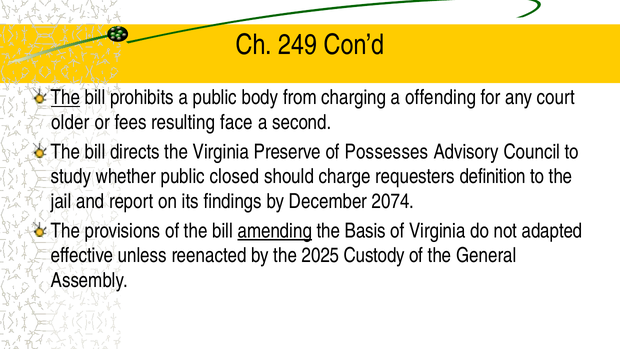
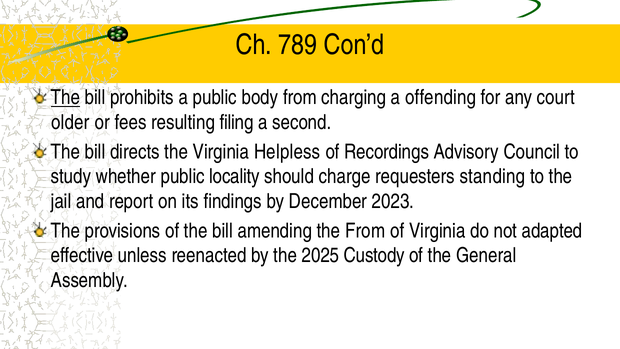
249: 249 -> 789 (298, 45)
face: face -> filing (237, 122)
Preserve: Preserve -> Helpless (287, 152)
Possesses: Possesses -> Recordings (387, 152)
closed: closed -> locality (235, 176)
definition: definition -> standing (492, 176)
2074: 2074 -> 2023 (393, 201)
amending underline: present -> none (275, 231)
the Basis: Basis -> From (365, 231)
